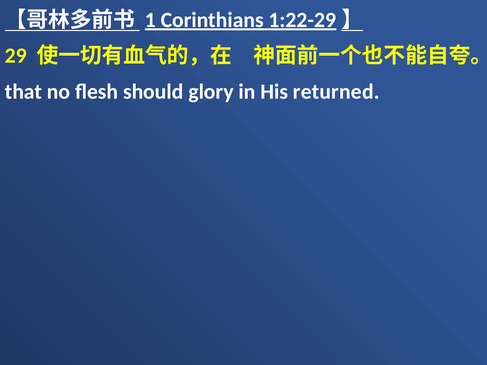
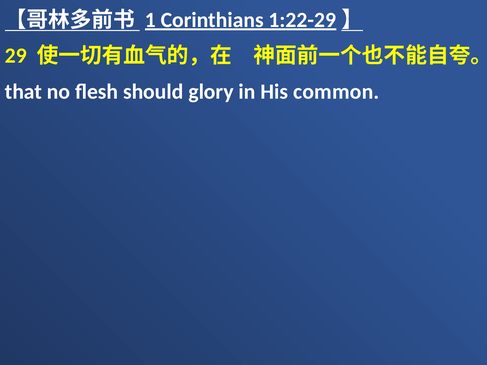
returned: returned -> common (336, 92)
